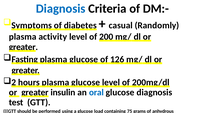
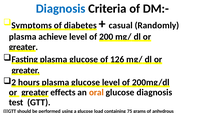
activity: activity -> achieve (53, 37)
insulin: insulin -> effects (63, 92)
oral colour: blue -> orange (96, 92)
